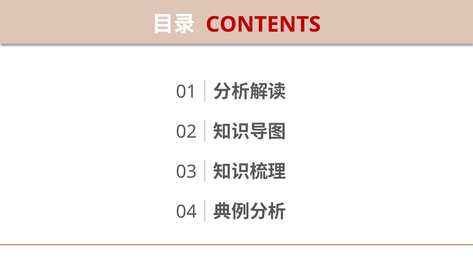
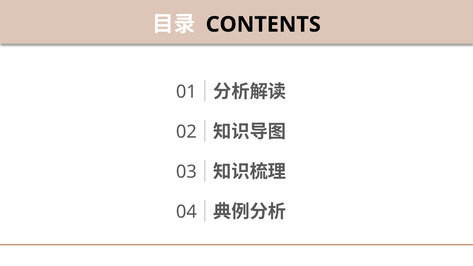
CONTENTS colour: red -> black (263, 24)
